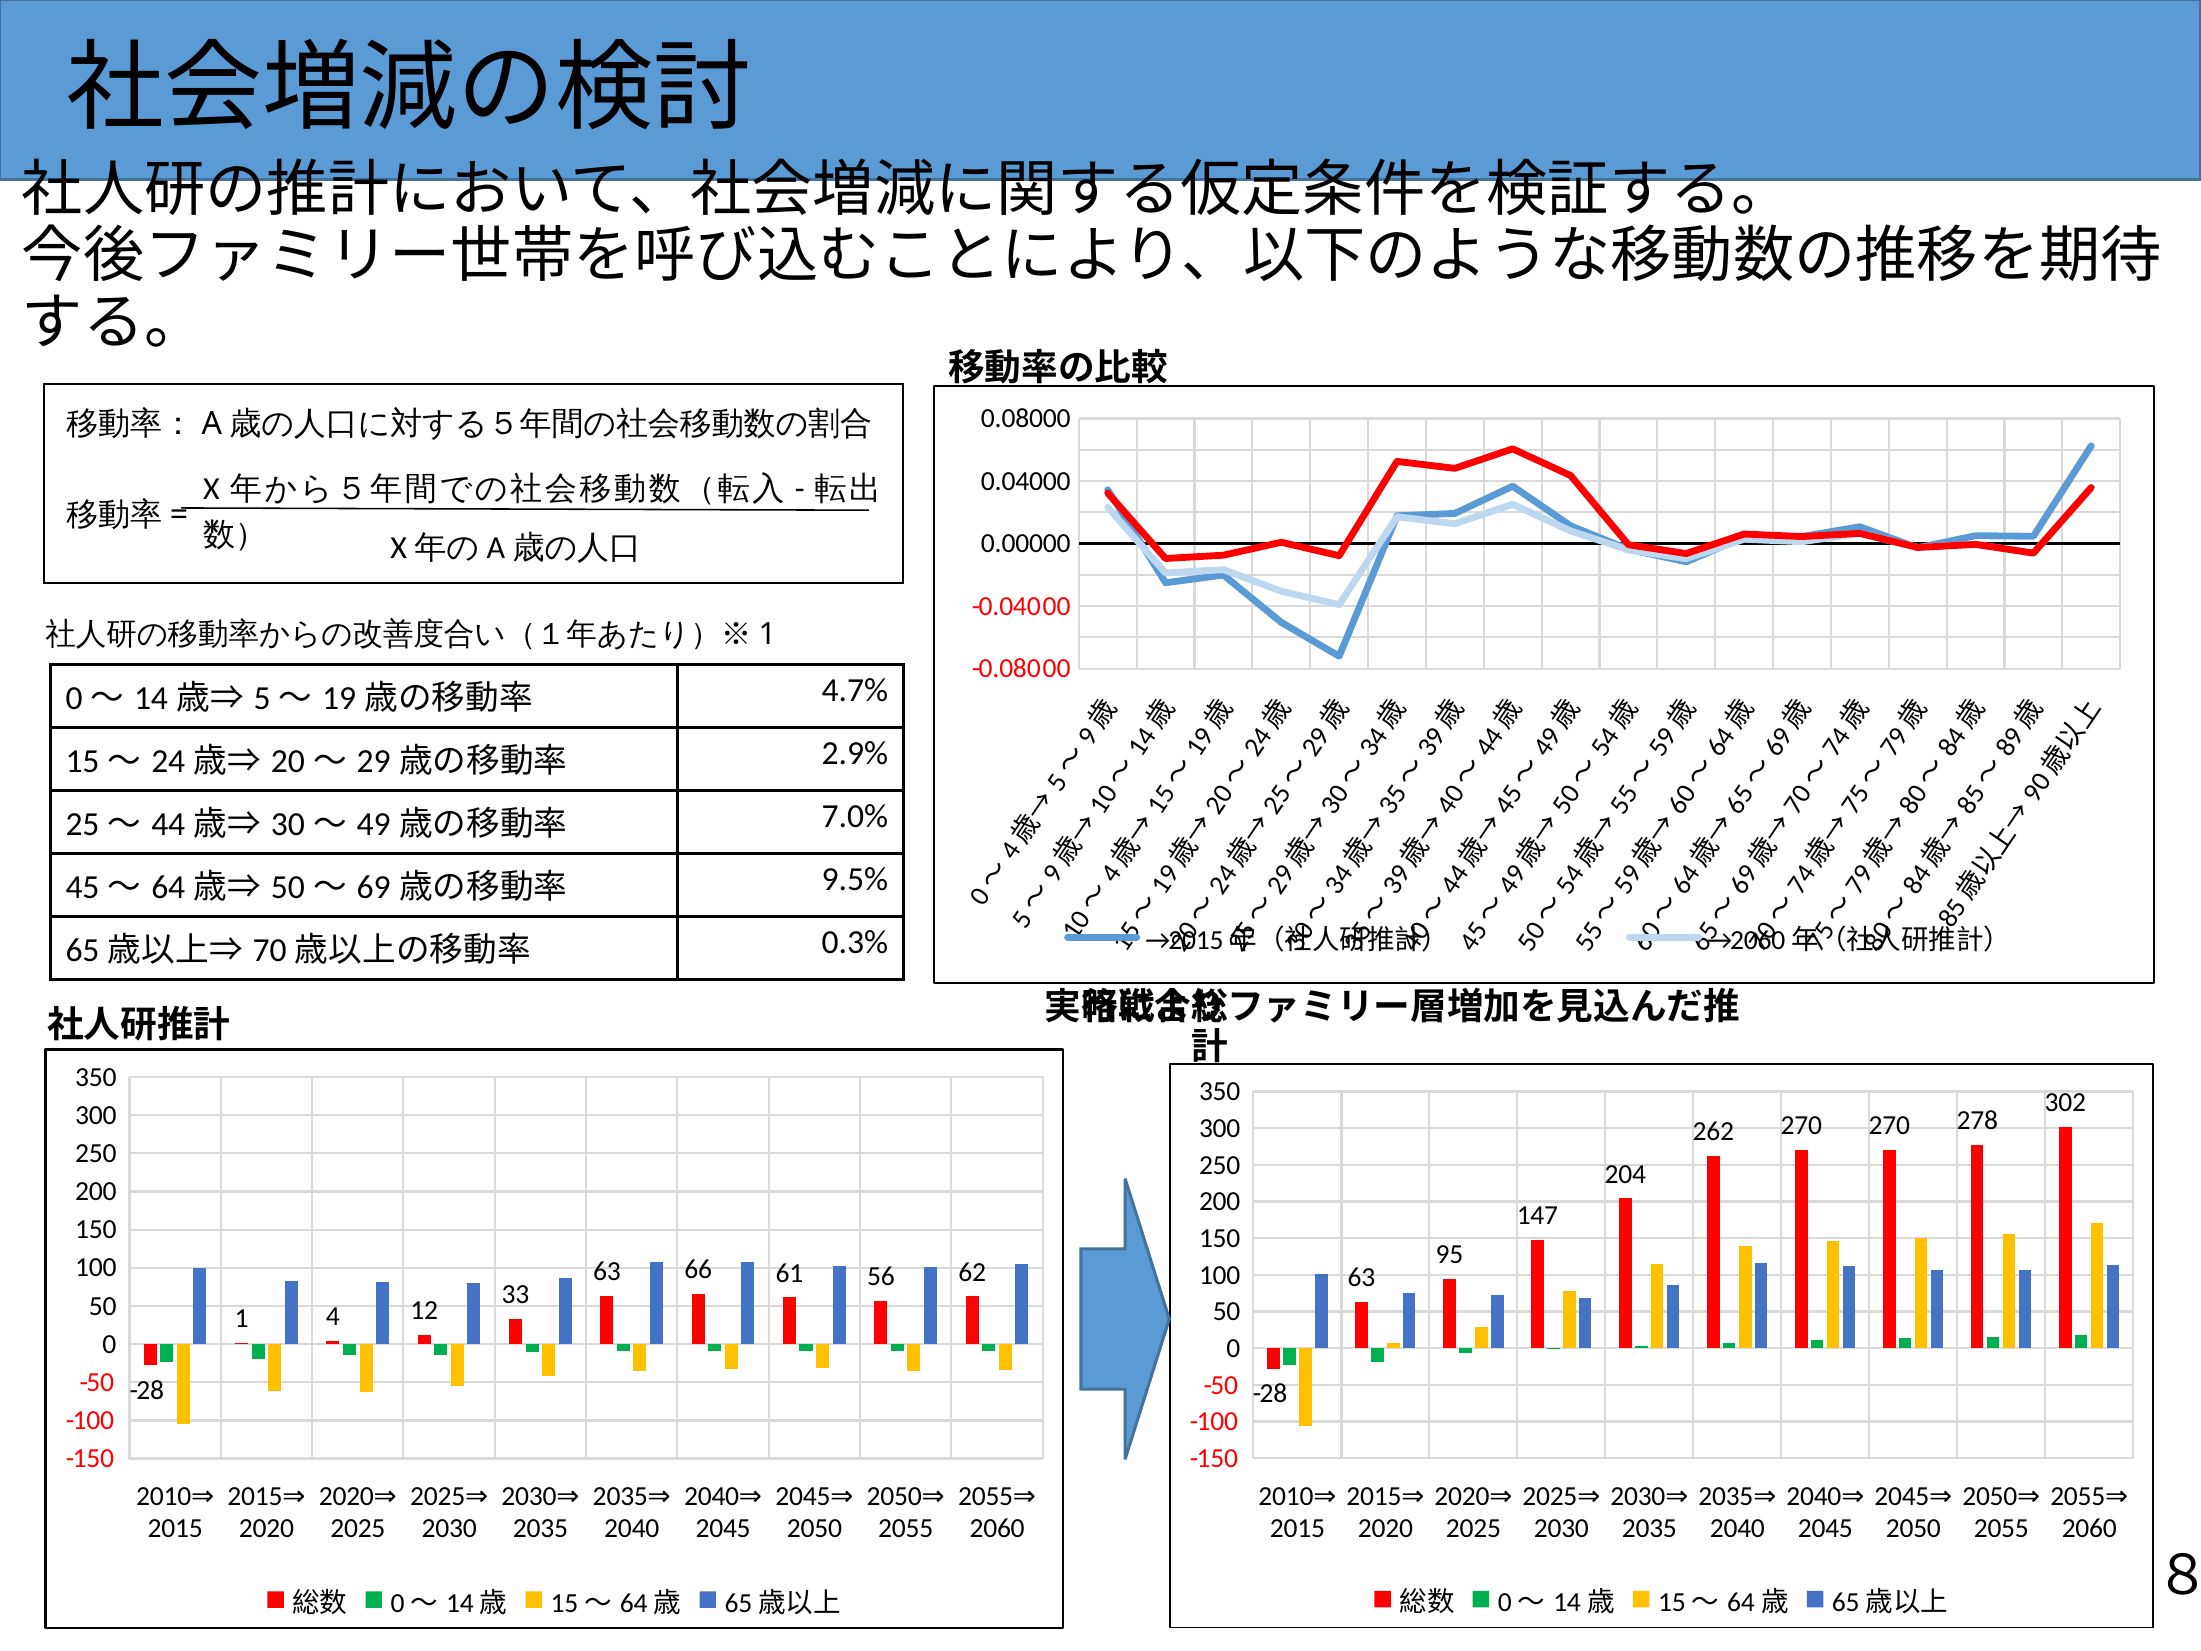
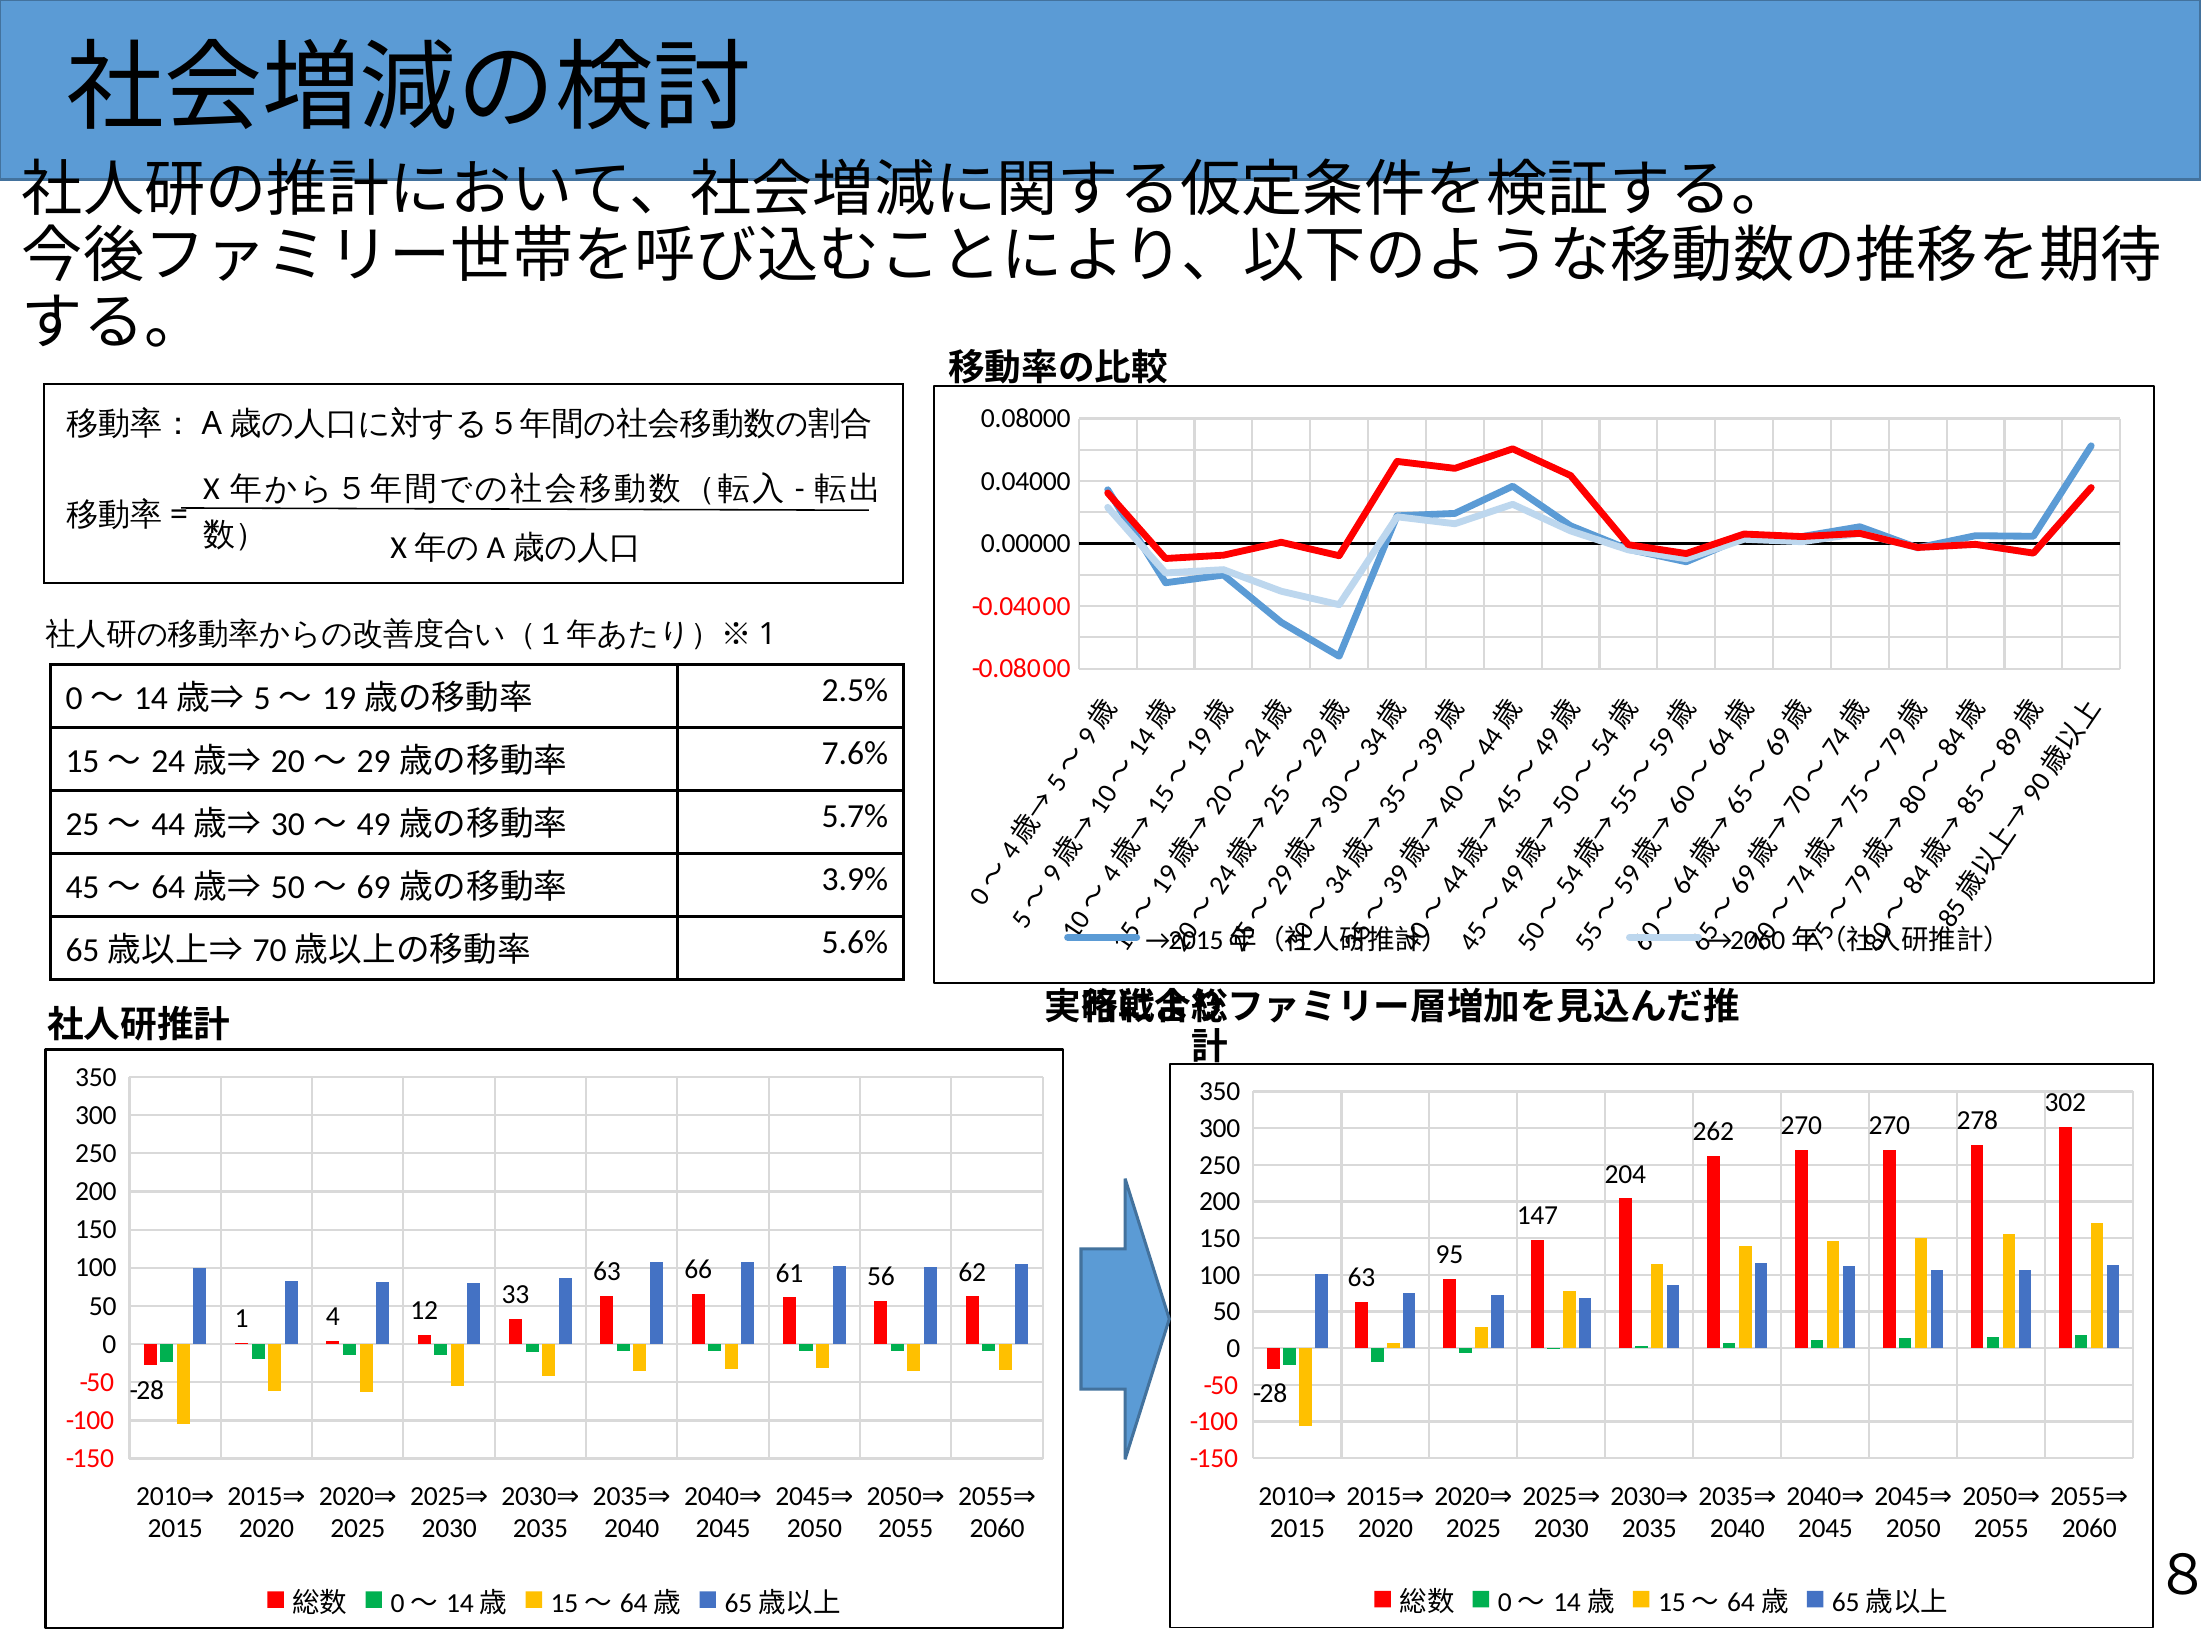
4.7%: 4.7% -> 2.5% (855, 690)
2.9%: 2.9% -> 7.6% (855, 753)
7.0%: 7.0% -> 5.7% (855, 816)
9.5%: 9.5% -> 3.9% (855, 879)
0.3%: 0.3% -> 5.6% (855, 942)
